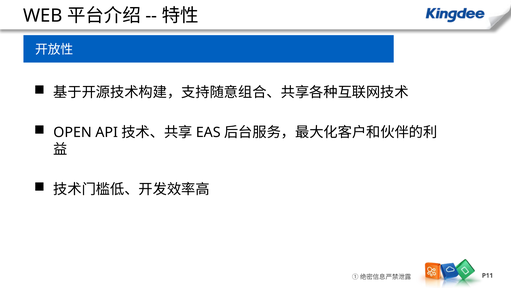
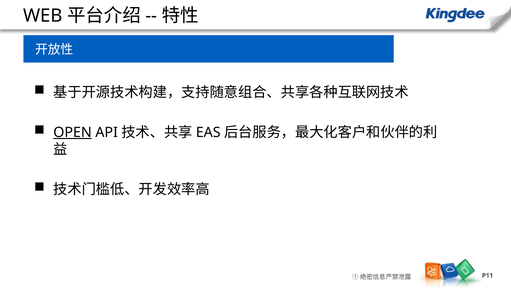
OPEN underline: none -> present (73, 132)
